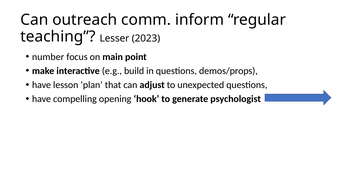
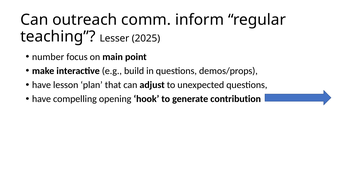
2023: 2023 -> 2025 (146, 39)
psychologist: psychologist -> contribution (236, 99)
